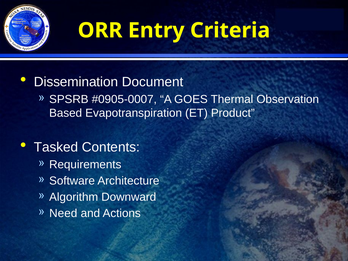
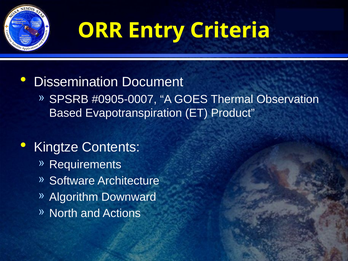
Tasked: Tasked -> Kingtze (56, 147)
Need: Need -> North (63, 213)
